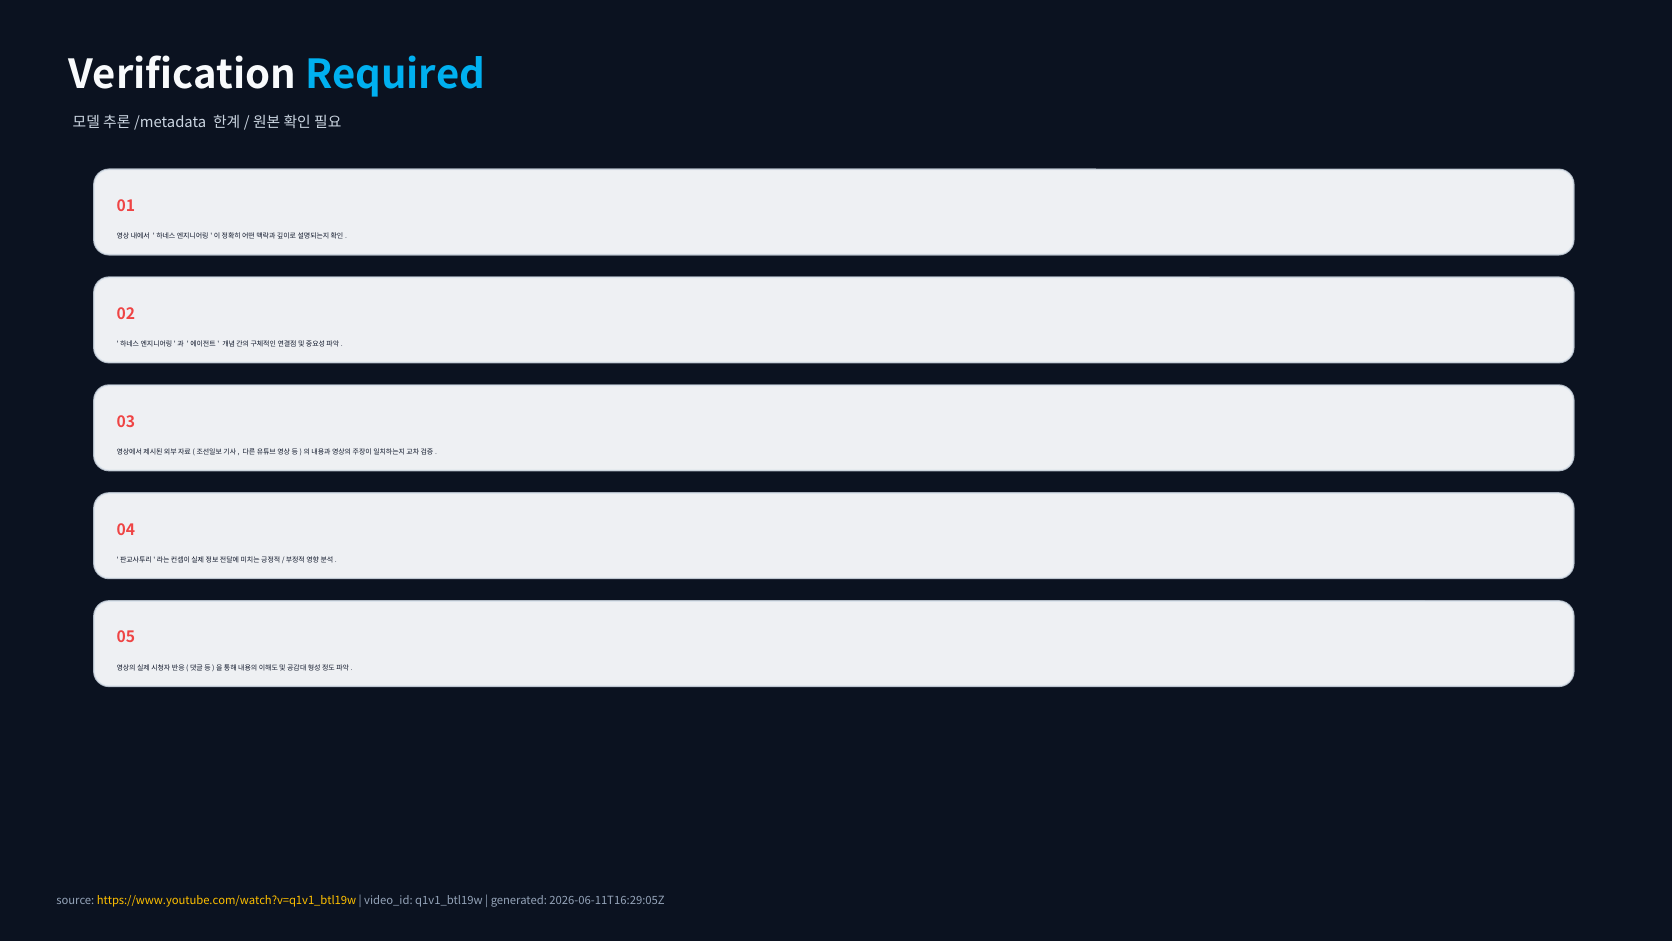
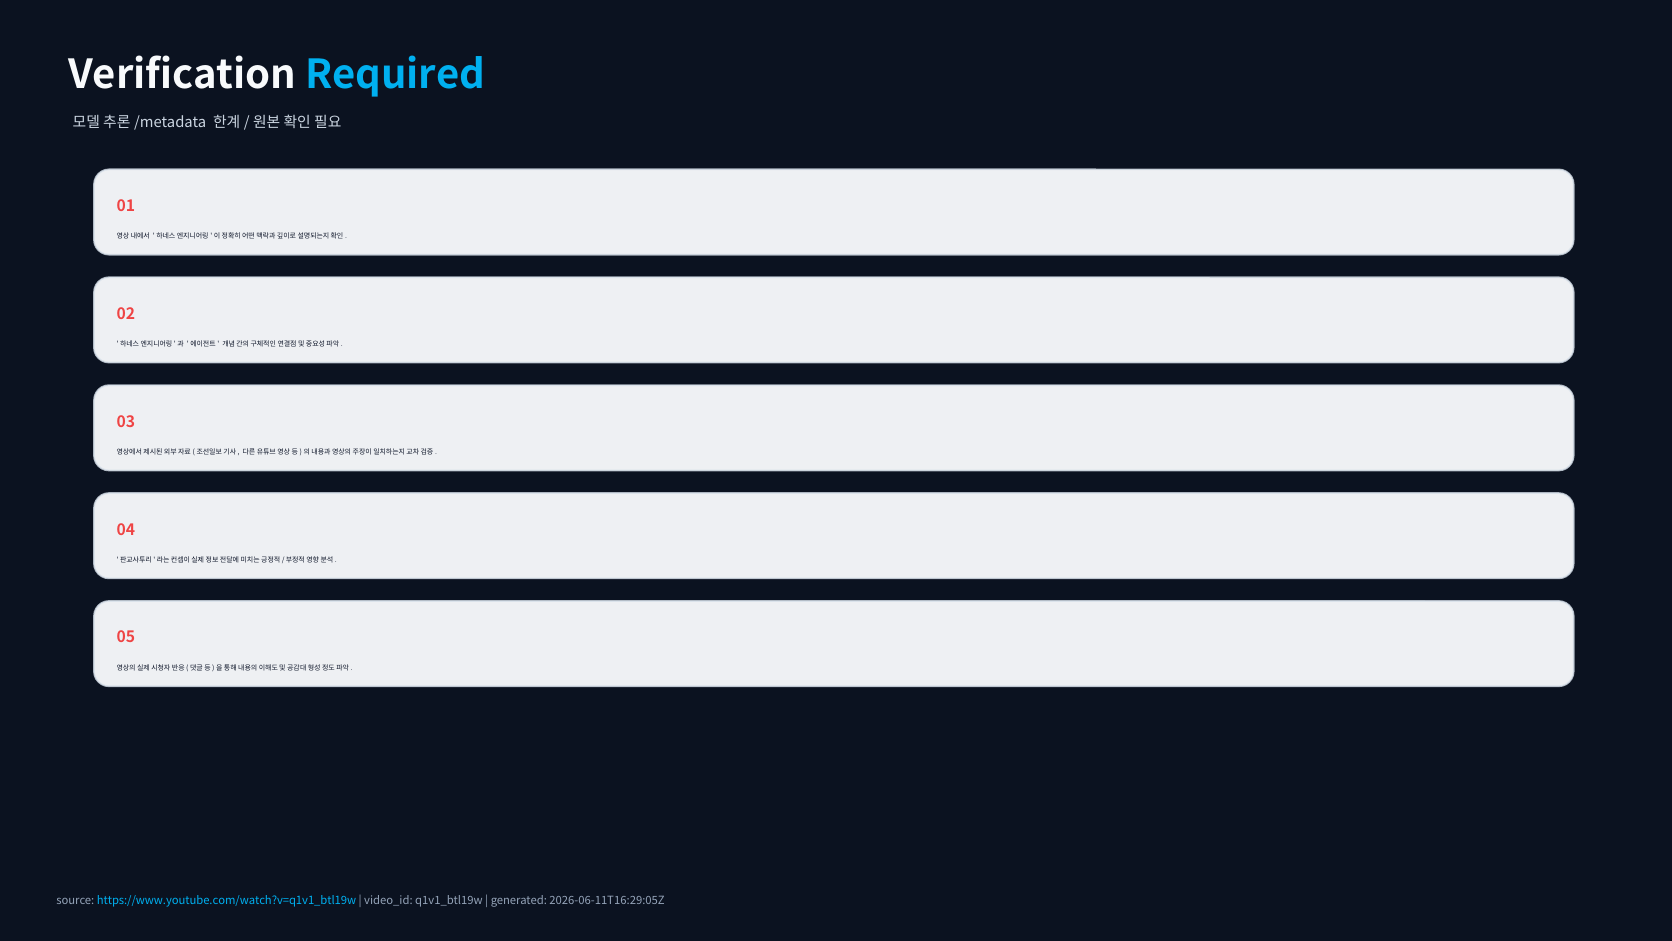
https://www.youtube.com/watch?v=q1v1_btl19w colour: yellow -> light blue (227, 901)
